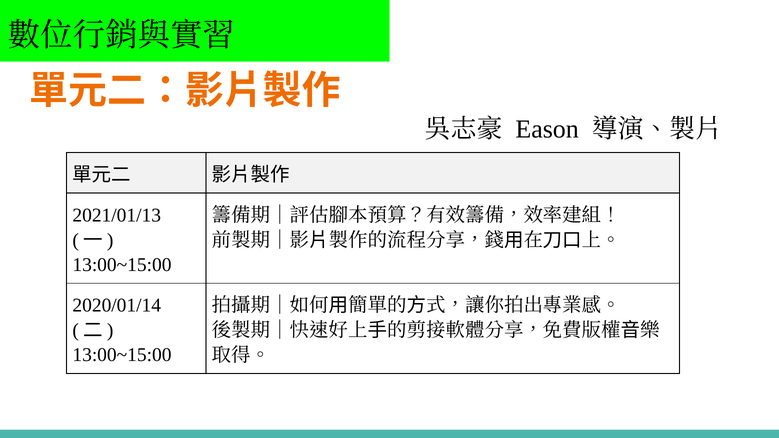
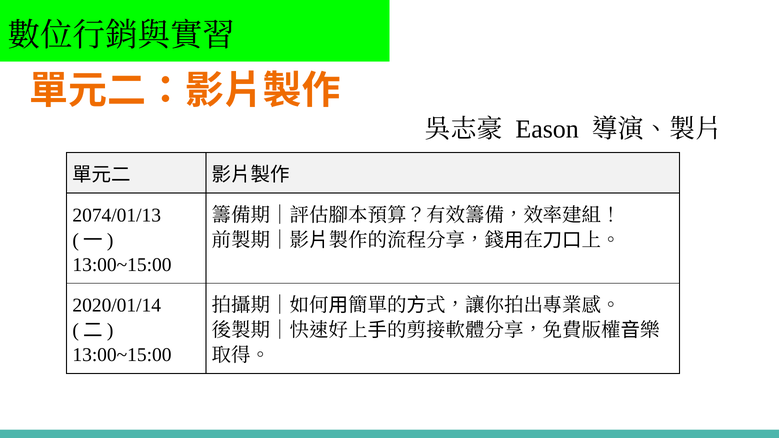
2021/01/13: 2021/01/13 -> 2074/01/13 (117, 215)
